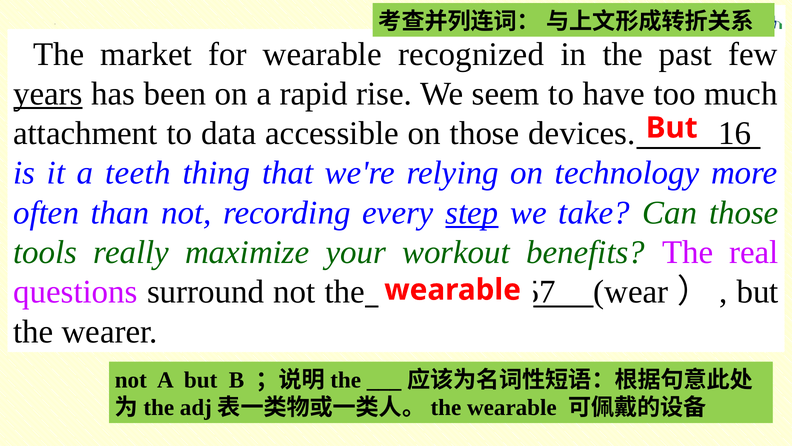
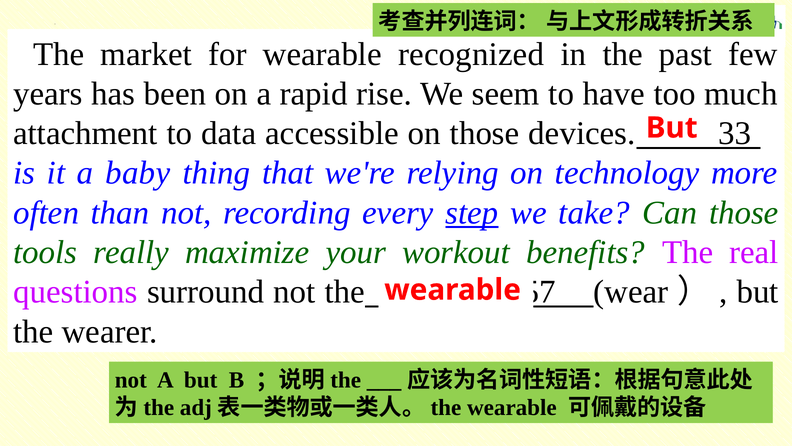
years underline: present -> none (48, 94)
16: 16 -> 33 (735, 133)
teeth: teeth -> baby (138, 173)
